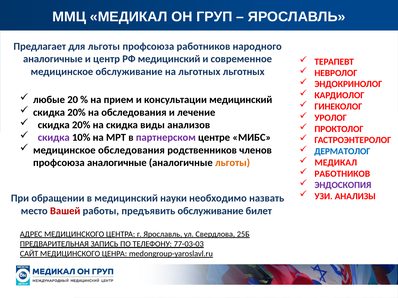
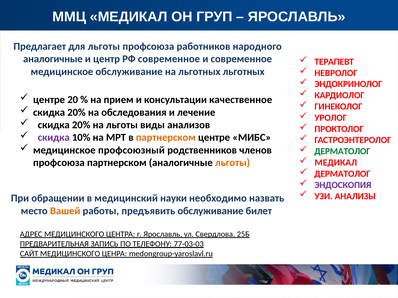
РФ медицинский: медицинский -> современное (169, 59)
любые: любые -> центре (49, 100)
консультации медицинский: медицинский -> качественное (241, 100)
на скидка: скидка -> льготы (122, 125)
партнерском colour: purple -> orange (166, 138)
медицинское обследования: обследования -> профсоюзный (131, 150)
ДЕРМАТОЛОГ colour: blue -> green (342, 152)
профсоюза аналогичные: аналогичные -> партнерском (117, 163)
РАБОТНИКОВ: РАБОТНИКОВ -> ДЕРМАТОЛОГ (342, 174)
Вашей colour: red -> orange (65, 211)
